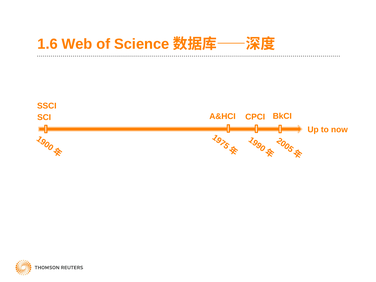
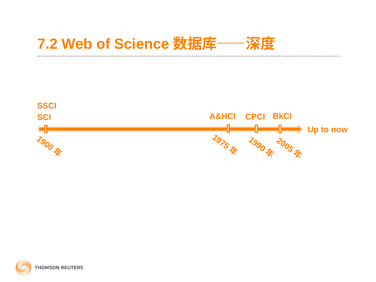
1.6: 1.6 -> 7.2 (48, 44)
